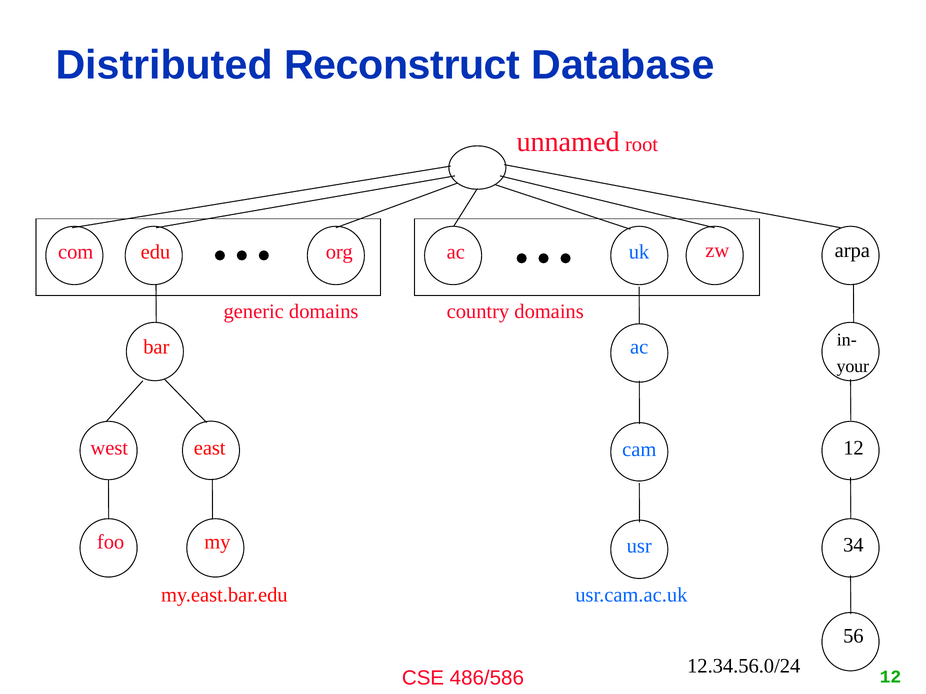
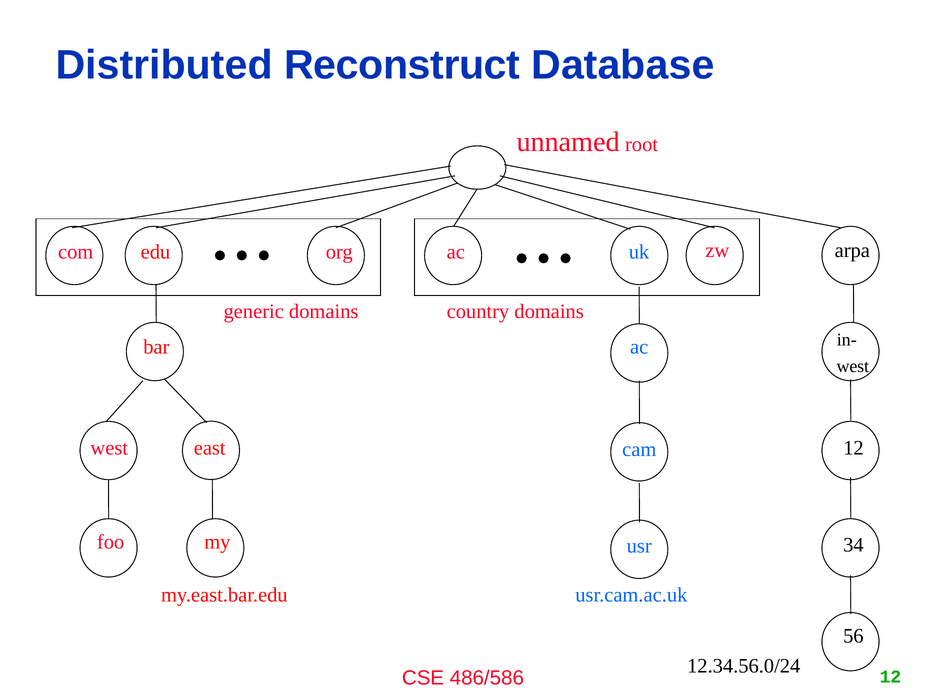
your: your -> west (853, 366)
